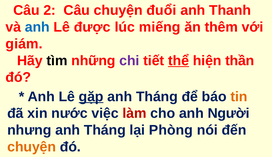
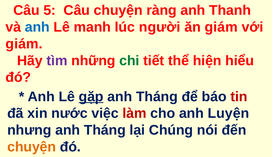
2: 2 -> 5 (50, 10)
đuổi: đuổi -> ràng (162, 10)
được: được -> manh (92, 27)
miếng: miếng -> người (160, 27)
ăn thêm: thêm -> giám (221, 27)
tìm colour: black -> purple (57, 61)
chi colour: purple -> green (129, 61)
thể underline: present -> none (179, 61)
thần: thần -> hiểu (240, 61)
tin colour: orange -> red (239, 97)
Người: Người -> Luyện (228, 113)
Phòng: Phòng -> Chúng (171, 130)
